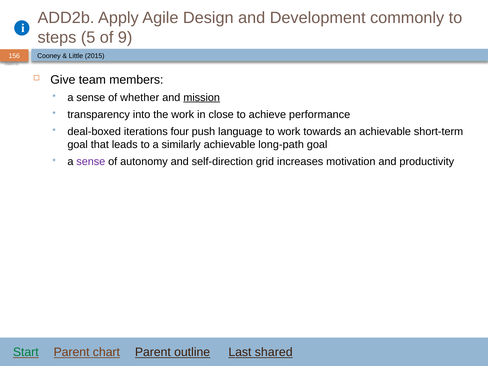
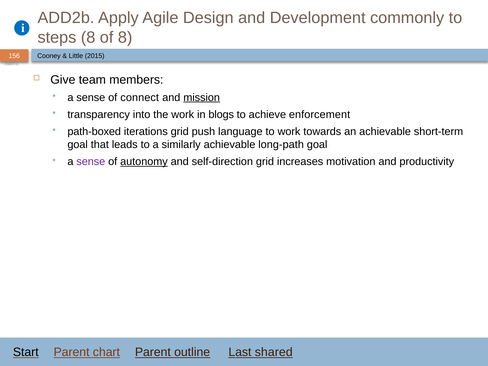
steps 5: 5 -> 8 (88, 37)
of 9: 9 -> 8 (125, 37)
whether: whether -> connect (140, 97)
close: close -> blogs (221, 115)
performance: performance -> enforcement (320, 115)
deal-boxed: deal-boxed -> path-boxed (94, 132)
iterations four: four -> grid (180, 132)
autonomy underline: none -> present (144, 162)
Start colour: green -> black (26, 352)
